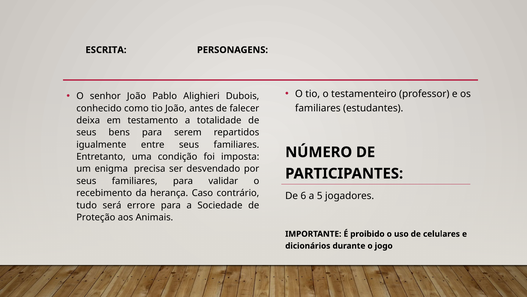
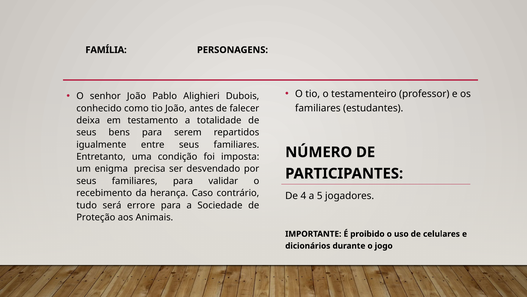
ESCRITA: ESCRITA -> FAMÍLIA (106, 50)
6: 6 -> 4 (303, 196)
